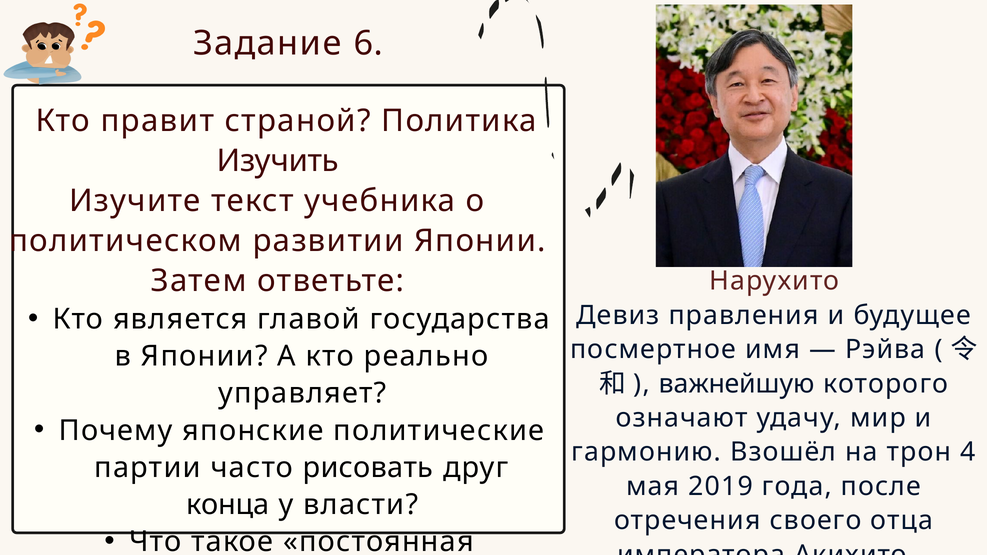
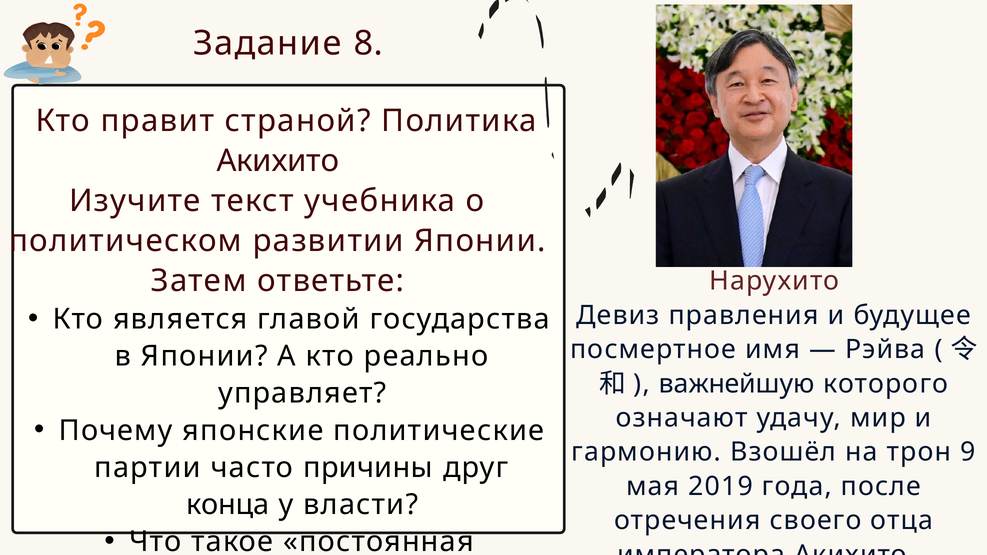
6: 6 -> 8 (368, 44)
Изучить: Изучить -> Акихито (278, 161)
4: 4 -> 9 (968, 452)
рисовать: рисовать -> причины (368, 468)
